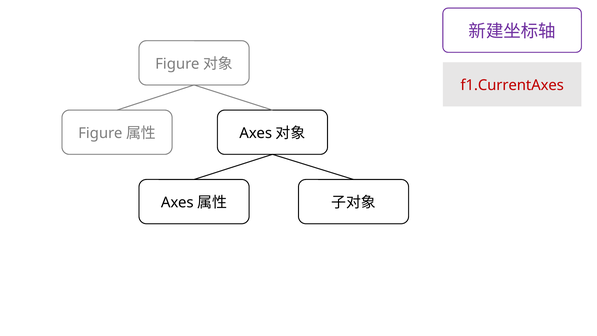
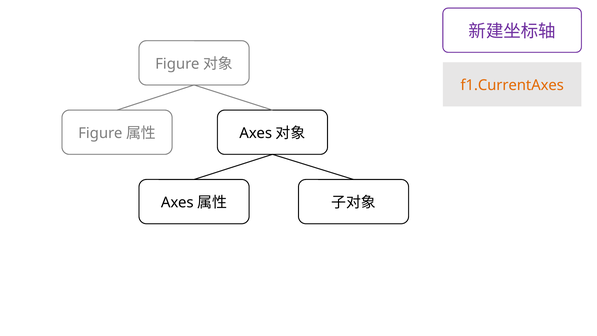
f1.CurrentAxes colour: red -> orange (512, 85)
